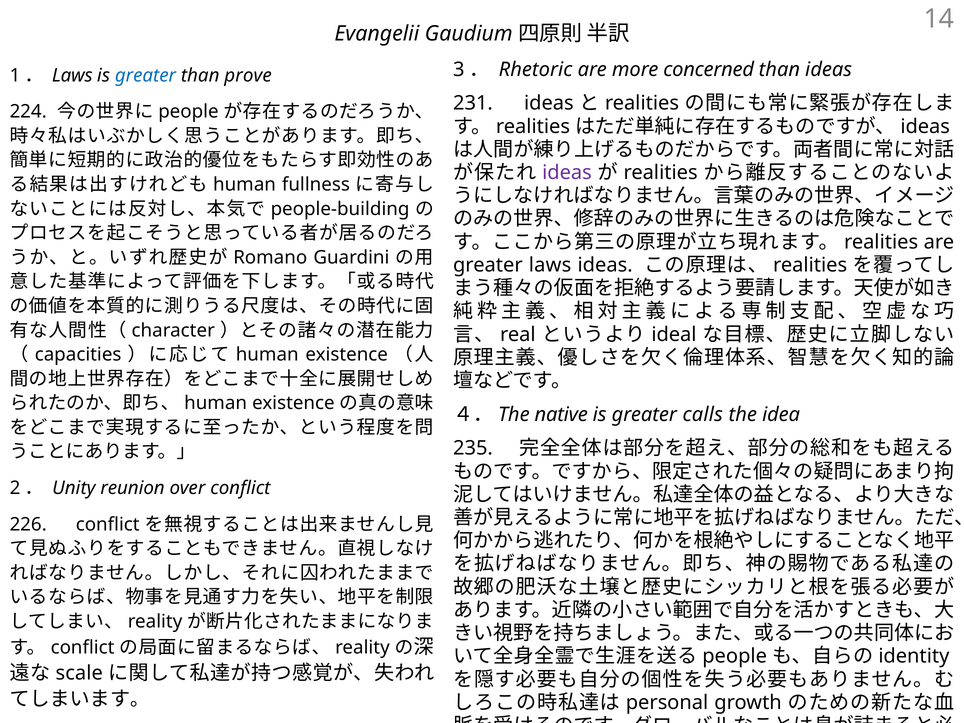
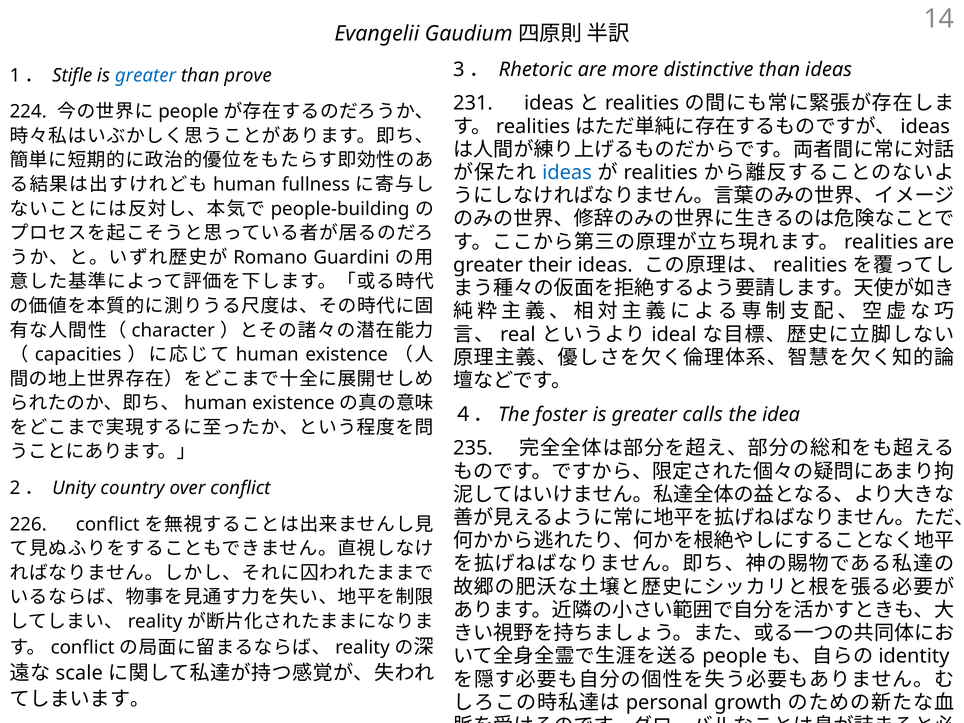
concerned: concerned -> distinctive (709, 69)
1． Laws: Laws -> Stifle (72, 76)
ideas colour: purple -> blue (567, 173)
greater laws: laws -> their (550, 265)
native: native -> foster (561, 414)
reunion: reunion -> country (132, 488)
